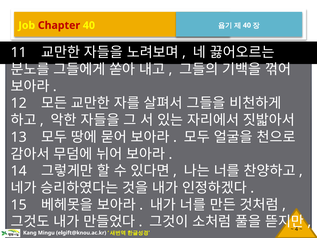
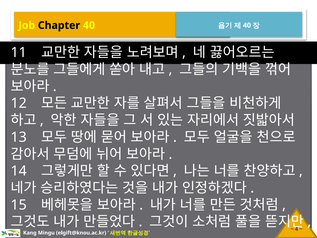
Chapter colour: red -> black (59, 25)
